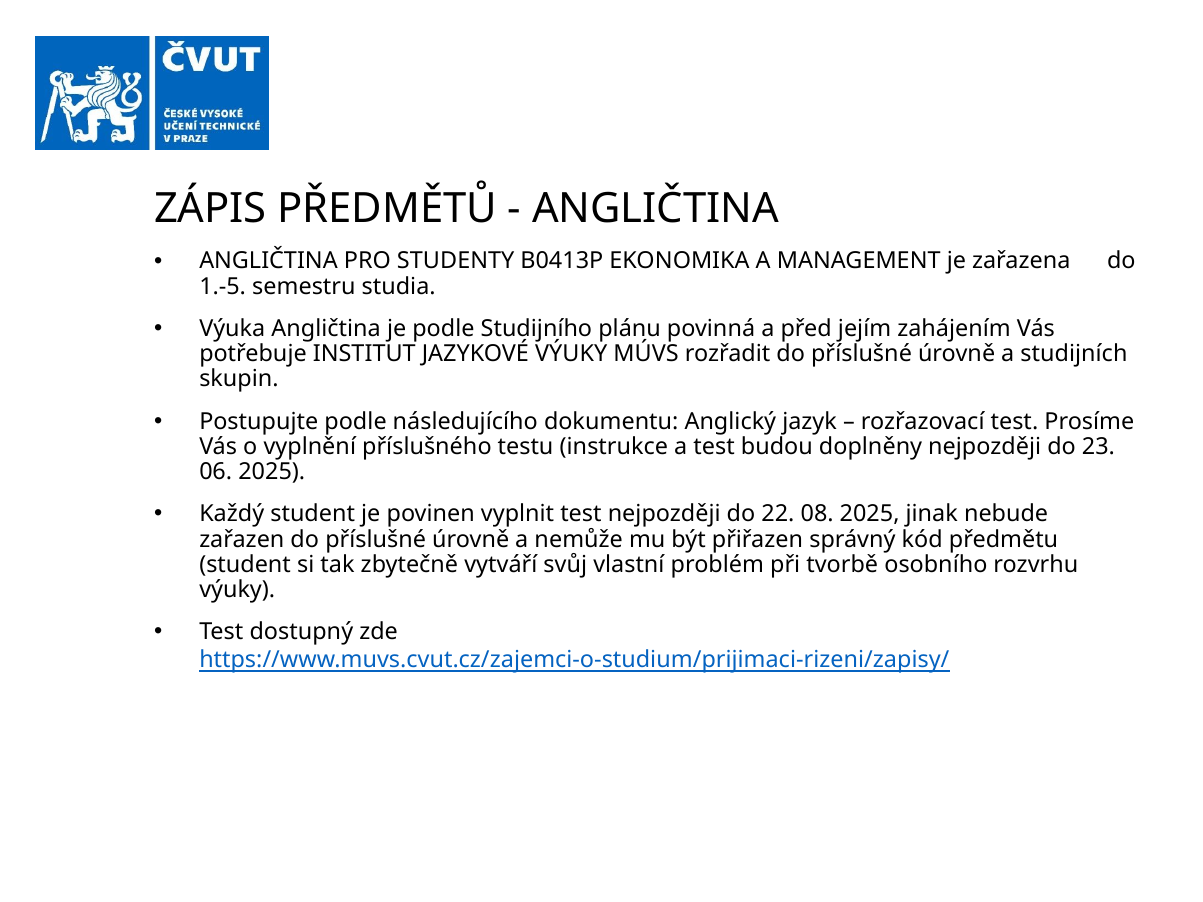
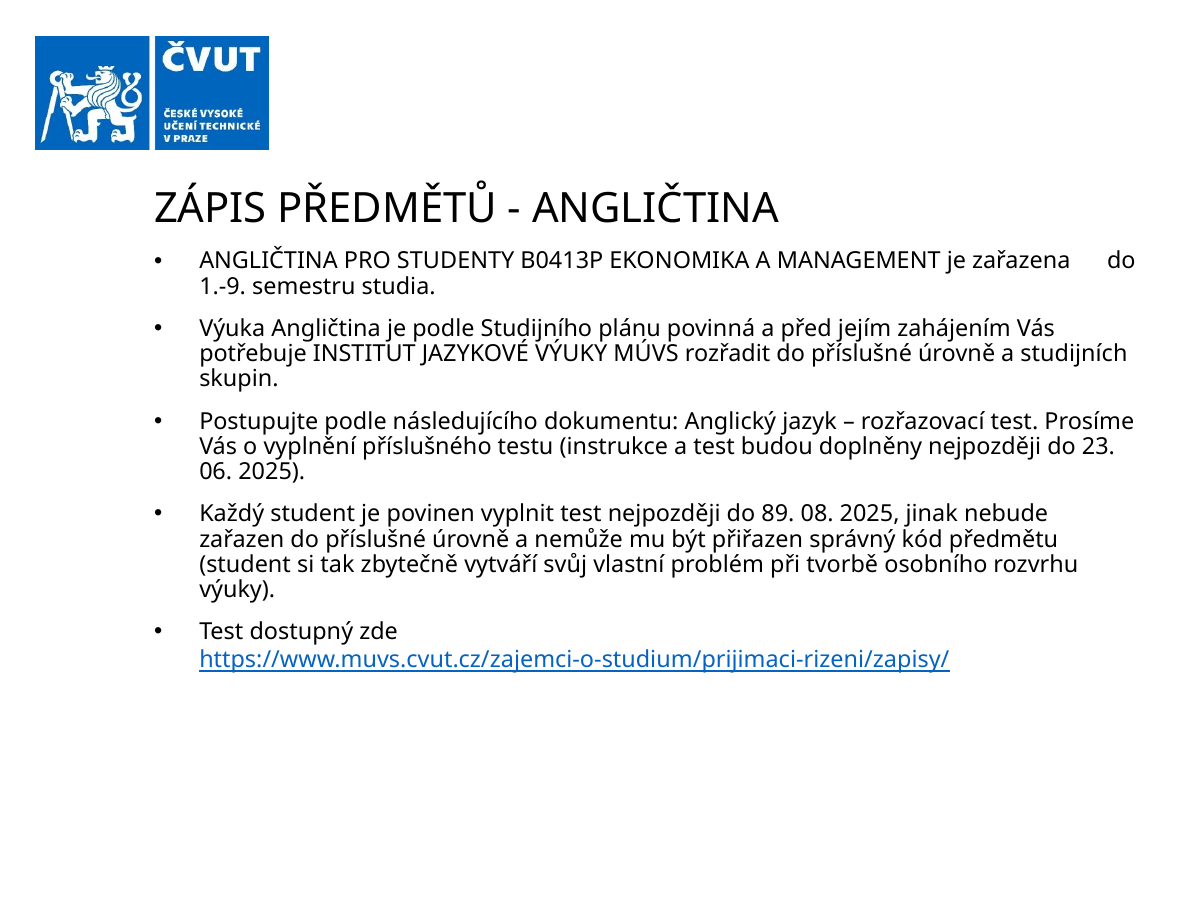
1.-5: 1.-5 -> 1.-9 (223, 287)
22: 22 -> 89 (778, 514)
